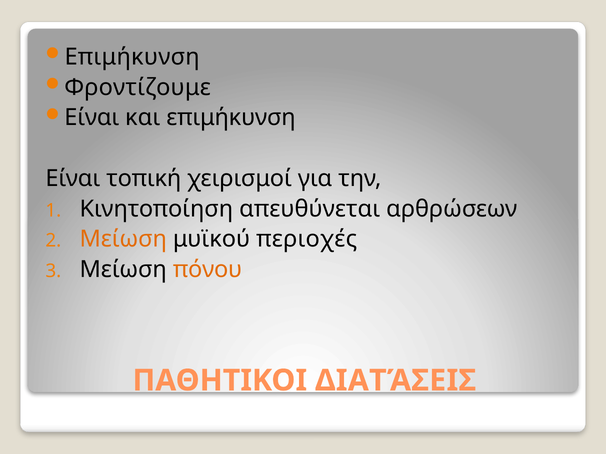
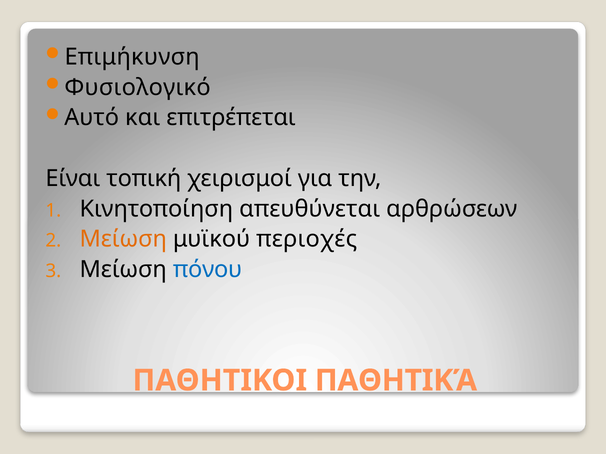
Φροντίζουμε: Φροντίζουμε -> Φυσιολογικό (138, 87)
Είναι: Είναι -> Αυτό (92, 118)
και επιμήκυνση: επιμήκυνση -> επιτρέπεται (231, 118)
πόνου colour: orange -> blue (208, 270)
ΔΙΑΤΆΣΕΙΣ: ΔΙΑΤΆΣΕΙΣ -> ΠΑΘΗΤΙΚΆ (396, 381)
